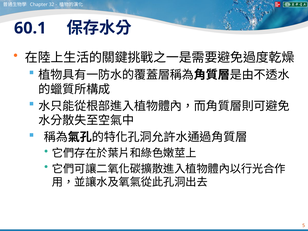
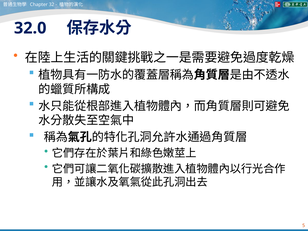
60.1: 60.1 -> 32.0 (30, 28)
